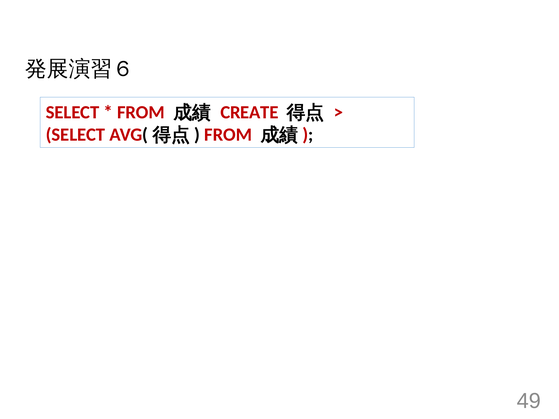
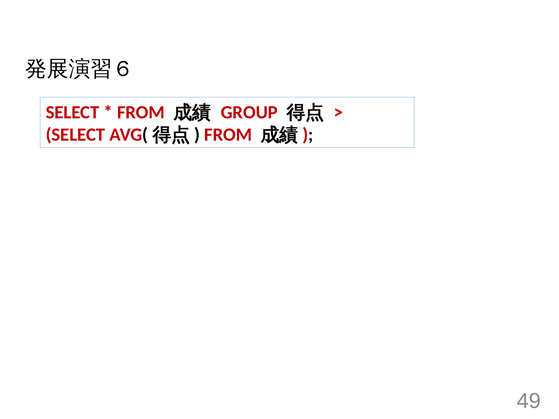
CREATE: CREATE -> GROUP (249, 112)
